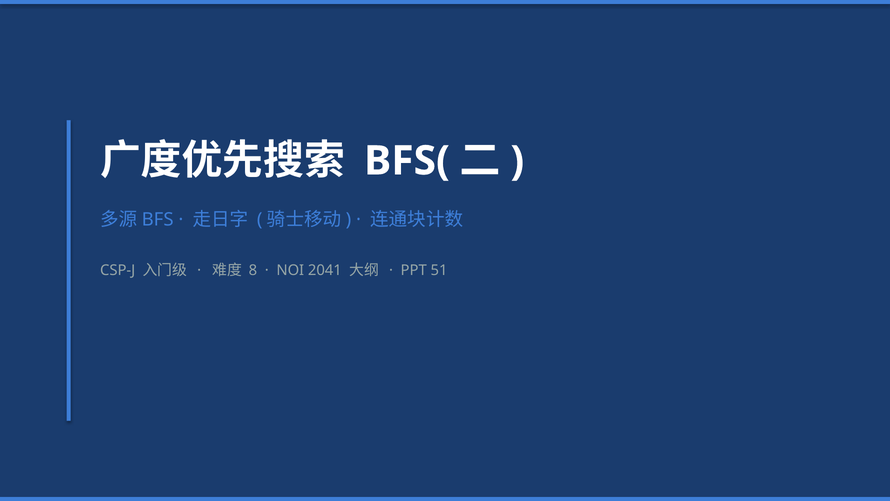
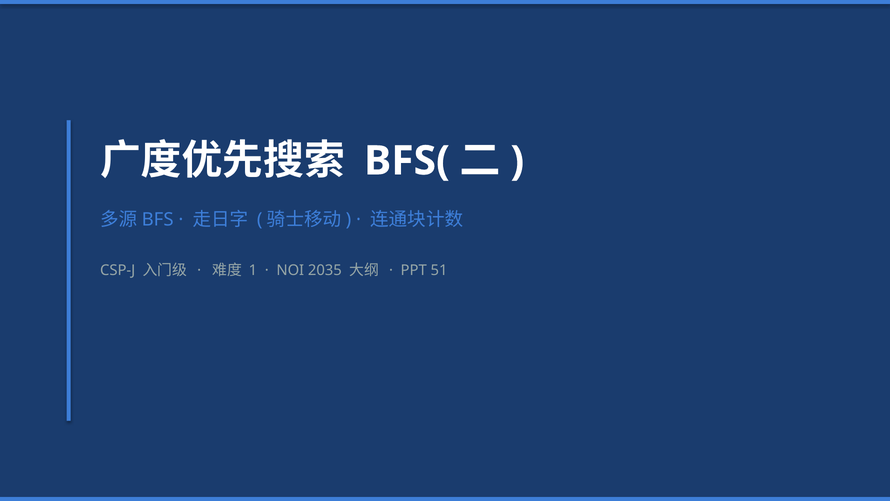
8: 8 -> 1 (253, 270)
2041: 2041 -> 2035 (325, 270)
